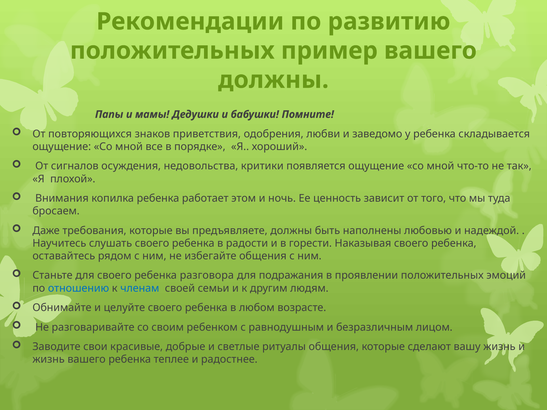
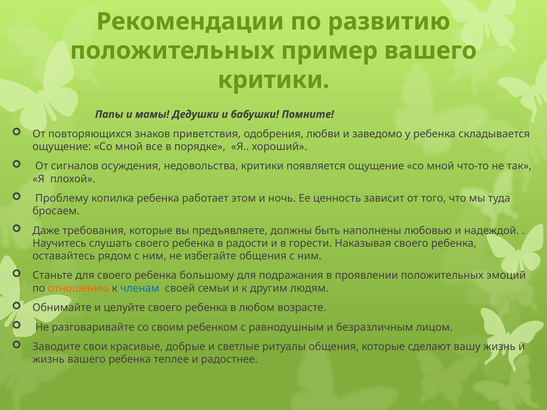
должны: должны -> критики (274, 80)
Внимания: Внимания -> Проблему (62, 198)
разговора: разговора -> большому (207, 276)
отношению colour: blue -> orange (79, 288)
